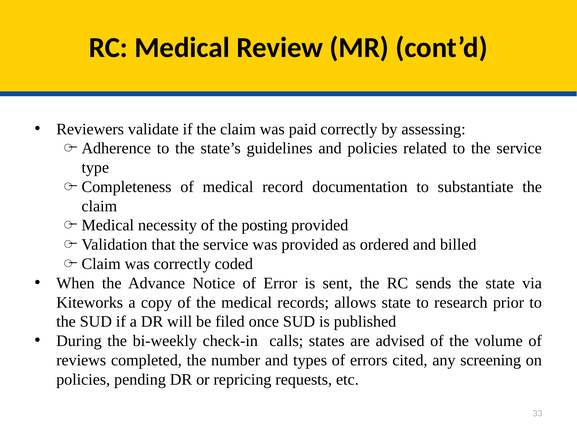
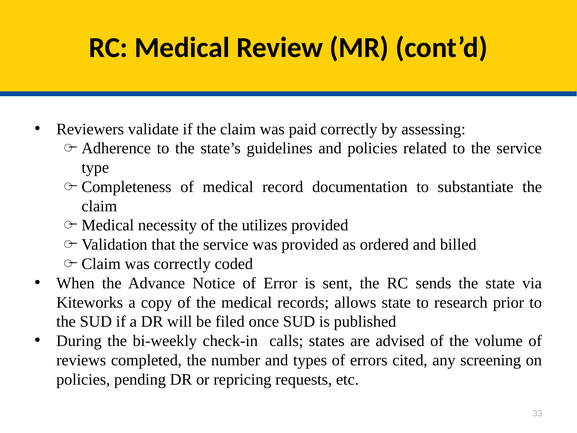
posting: posting -> utilizes (265, 225)
